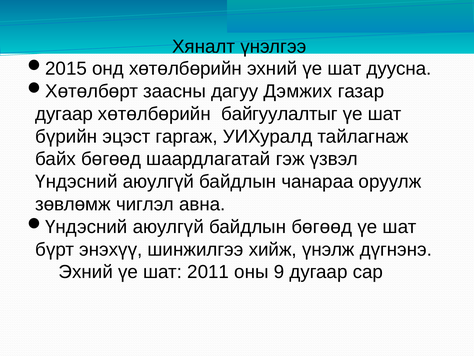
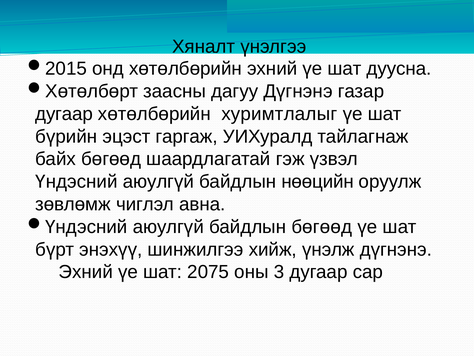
дагуу Дэмжих: Дэмжих -> Дүгнэнэ (298, 91)
байгуулалтыг: байгуулалтыг -> хуримтлалыг (279, 114)
чанараа: чанараа -> нөөцийн (318, 181)
2011: 2011 -> 2075 (208, 272)
9: 9 -> 3 (279, 272)
